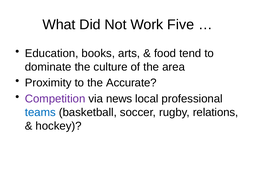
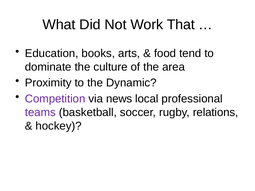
Five: Five -> That (181, 25)
Accurate: Accurate -> Dynamic (131, 83)
teams colour: blue -> purple (40, 112)
